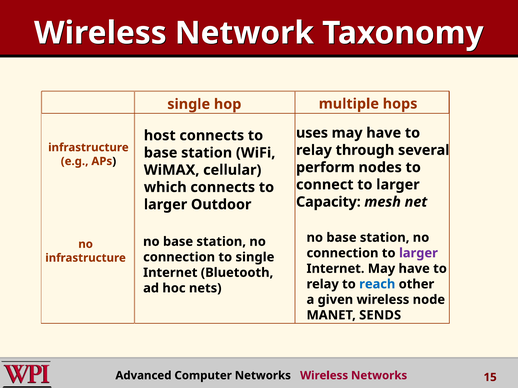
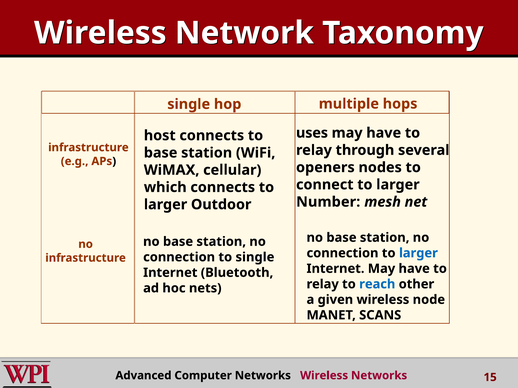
perform: perform -> openers (325, 168)
Capacity: Capacity -> Number (328, 202)
larger colour: purple -> blue (418, 253)
SENDS: SENDS -> SCANS (380, 316)
